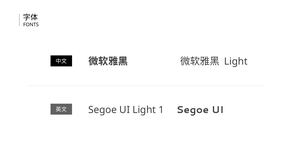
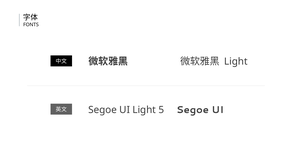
1: 1 -> 5 (161, 110)
